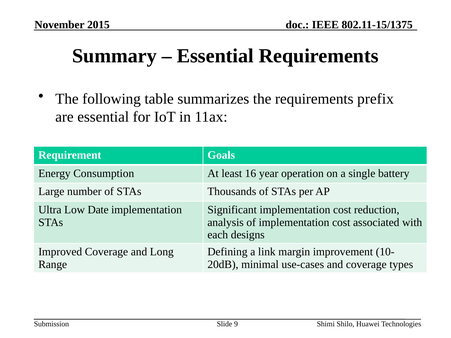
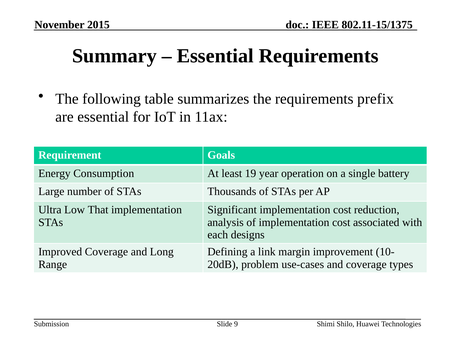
16: 16 -> 19 (251, 173)
Date: Date -> That (98, 210)
minimal: minimal -> problem (260, 265)
